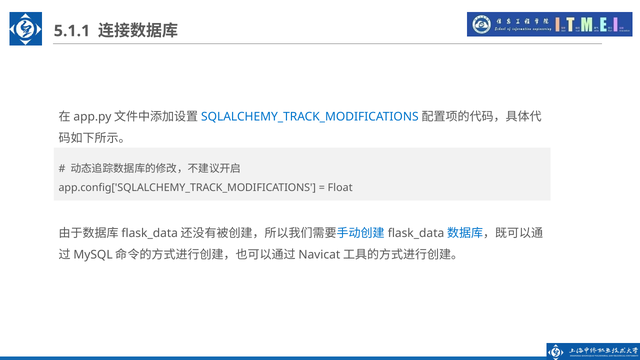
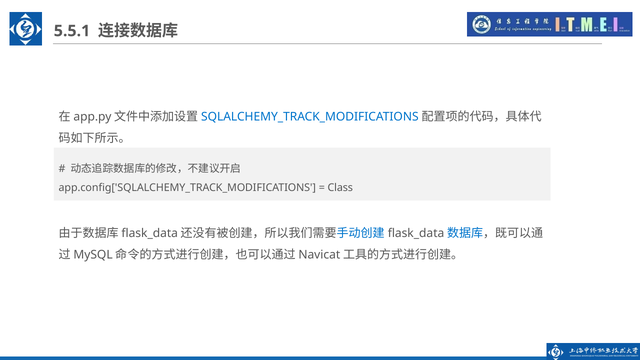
5.1.1: 5.1.1 -> 5.5.1 (72, 31)
Float: Float -> Class (340, 188)
